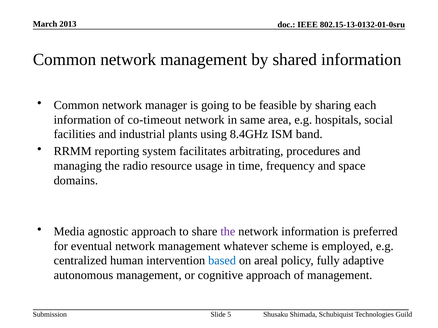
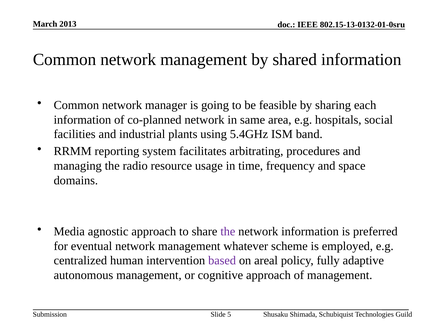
co-timeout: co-timeout -> co-planned (154, 120)
8.4GHz: 8.4GHz -> 5.4GHz (249, 134)
based colour: blue -> purple (222, 261)
